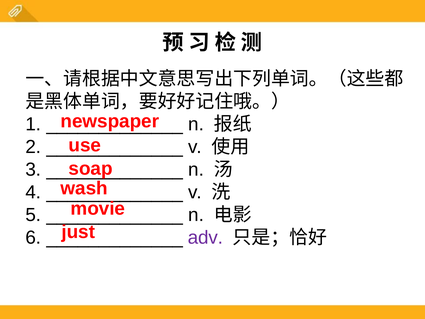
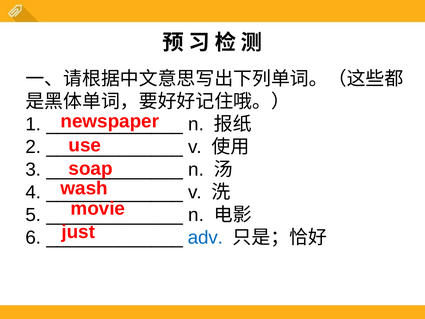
adv colour: purple -> blue (206, 238)
